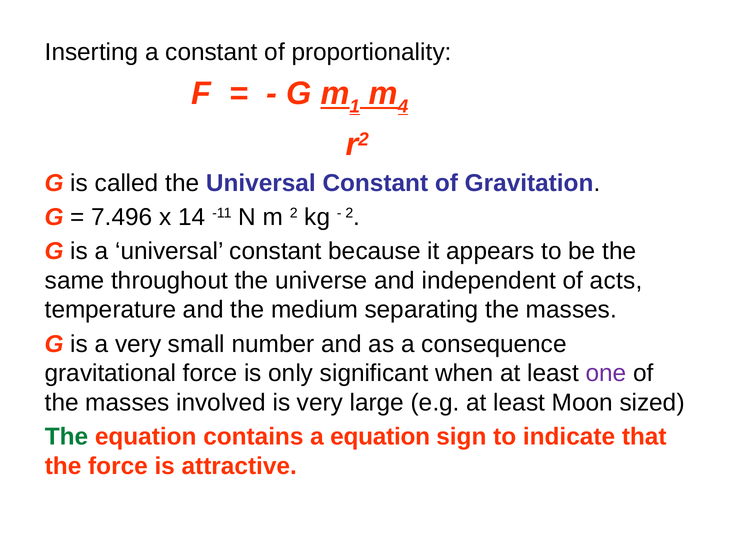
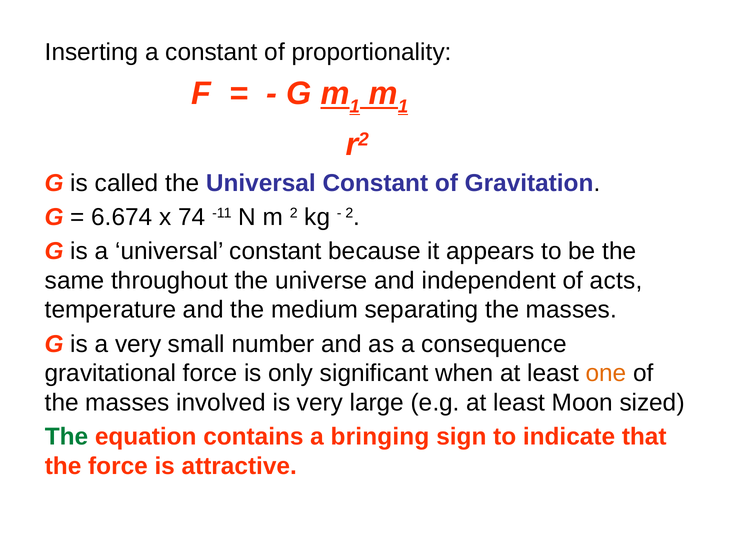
4: 4 -> 1 (403, 106)
7.496: 7.496 -> 6.674 (122, 217)
14: 14 -> 74 (192, 217)
one colour: purple -> orange (606, 373)
a equation: equation -> bringing (380, 437)
